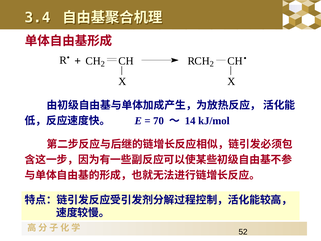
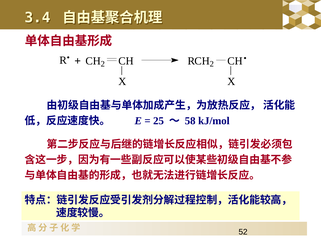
70: 70 -> 25 (159, 121)
14: 14 -> 58 (190, 121)
